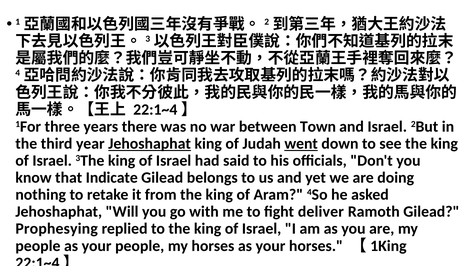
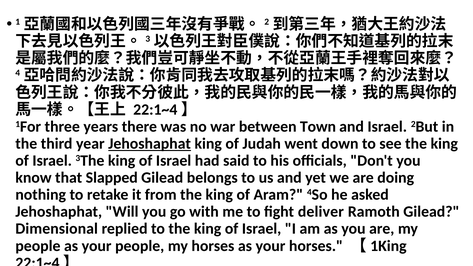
went underline: present -> none (301, 144)
Indicate: Indicate -> Slapped (112, 178)
Prophesying: Prophesying -> Dimensional (57, 229)
